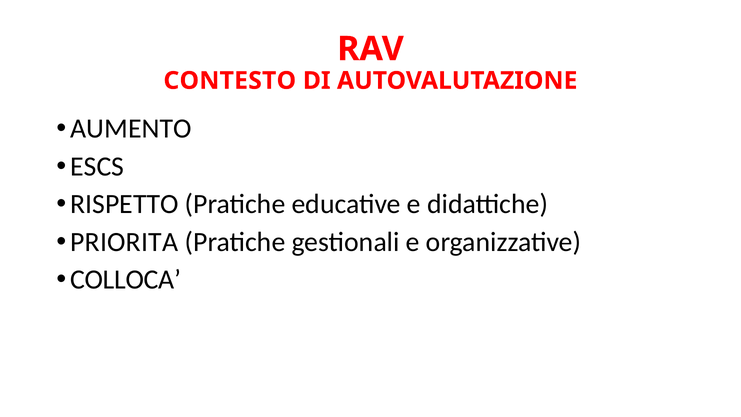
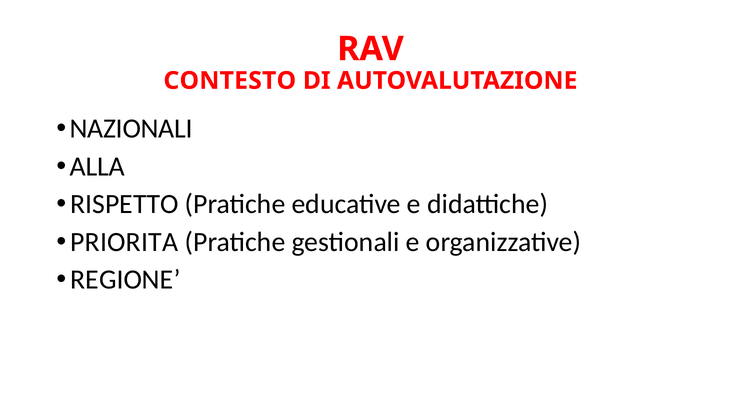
AUMENTO: AUMENTO -> NAZIONALI (131, 129)
ESCS: ESCS -> ALLA (97, 166)
COLLOCA: COLLOCA -> REGIONE (125, 280)
